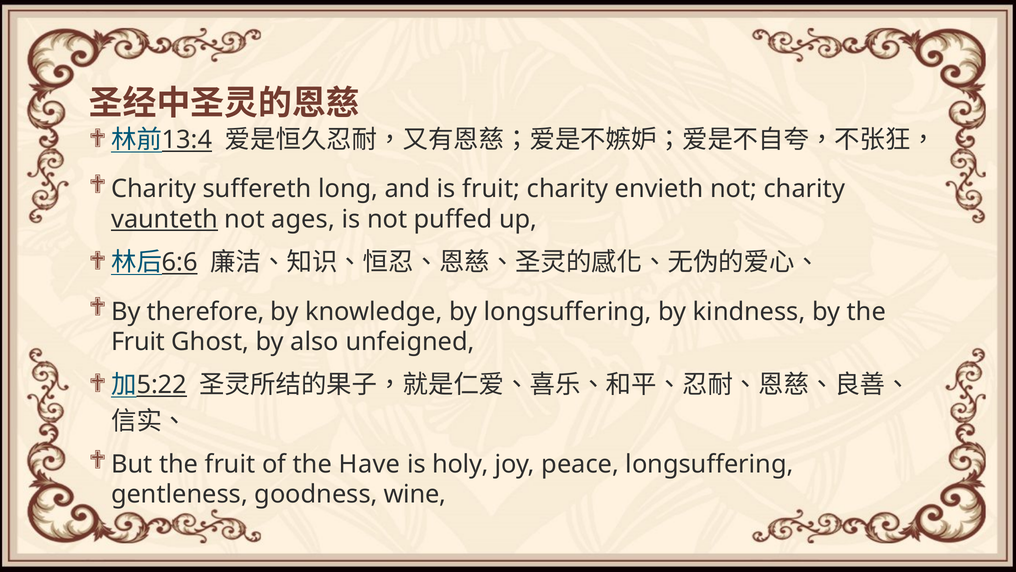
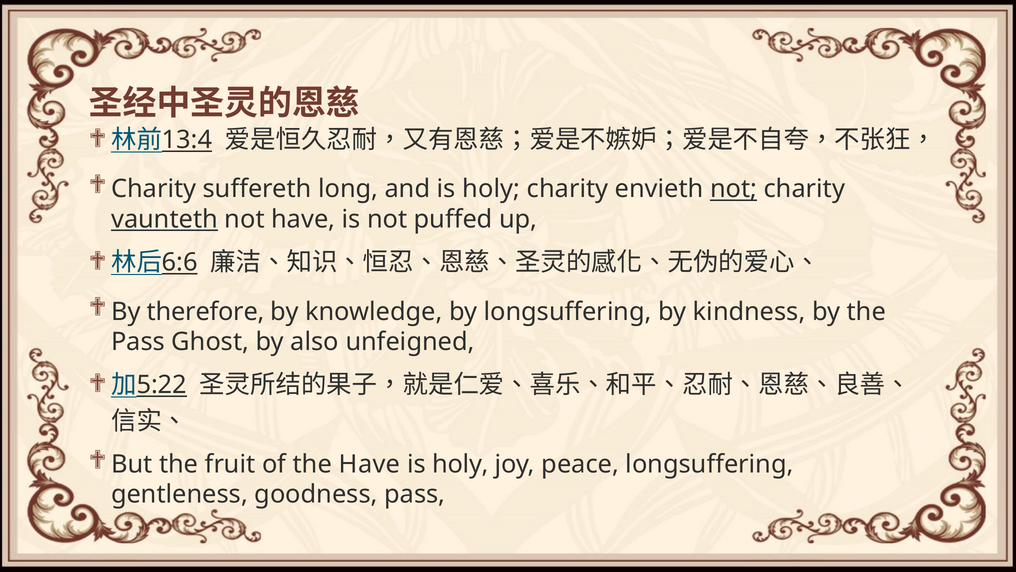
and is fruit: fruit -> holy (491, 189)
not underline: none -> present (734, 189)
not ages: ages -> have (303, 219)
Fruit: Fruit -> Pass (138, 342)
goodness wine: wine -> pass (415, 494)
